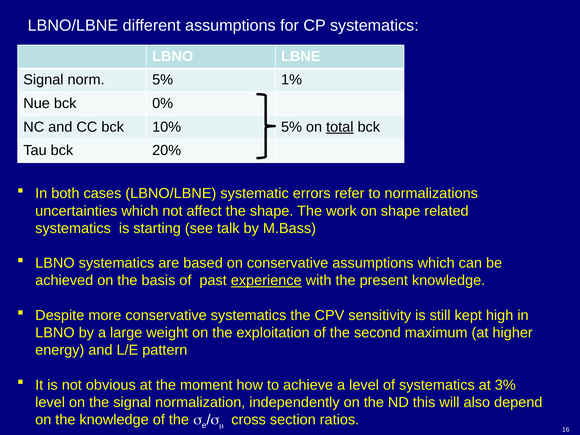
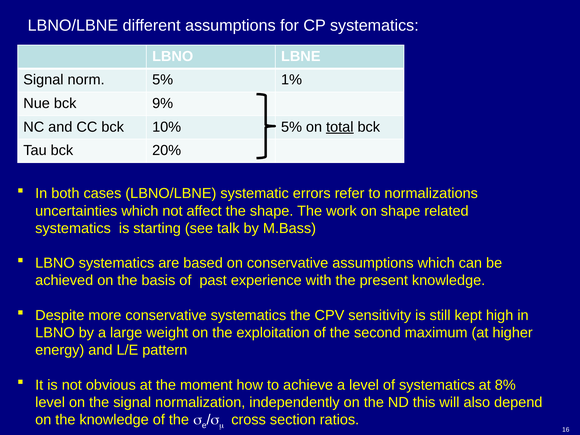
0%: 0% -> 9% (163, 103)
experience underline: present -> none (266, 281)
3%: 3% -> 8% (505, 385)
